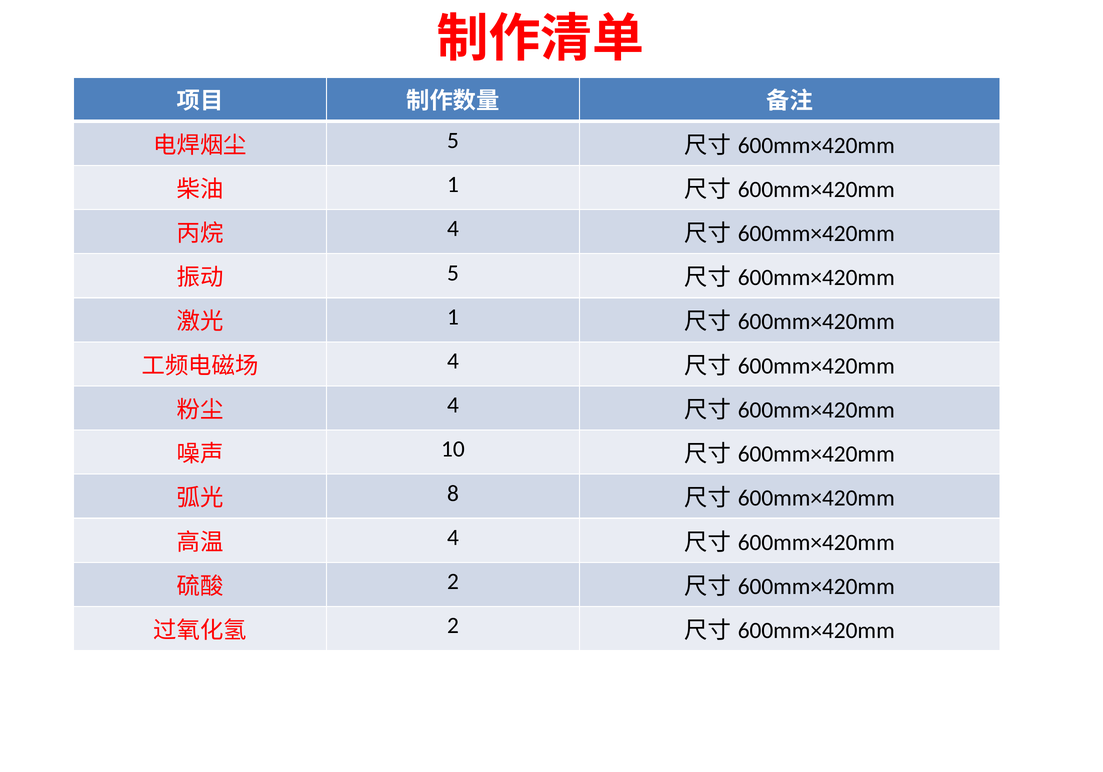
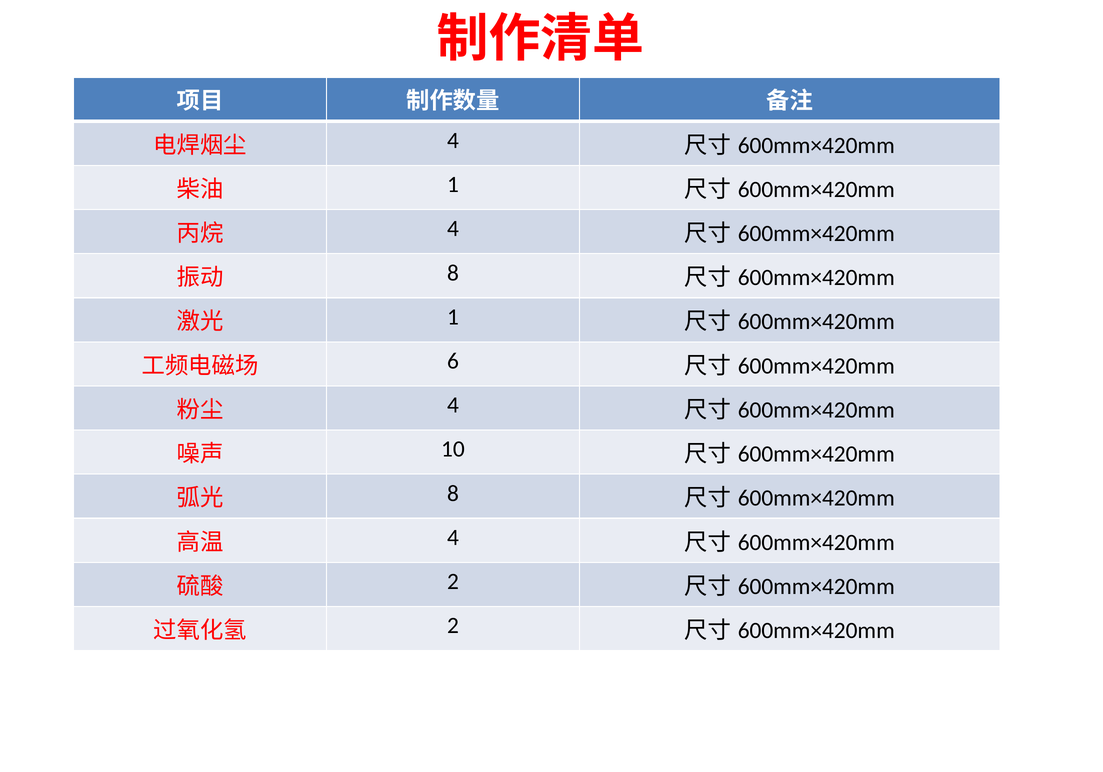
5: 5 -> 4 (453, 141)
5: 5 -> 8 (453, 273)
4: 4 -> 6 (453, 361)
